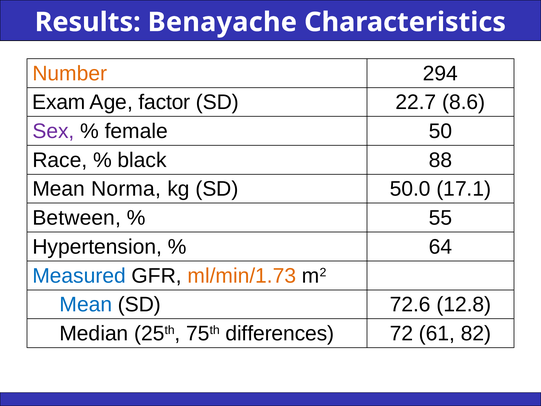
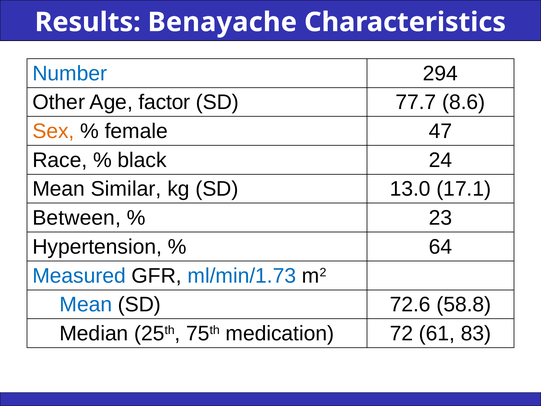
Number colour: orange -> blue (70, 73)
Exam: Exam -> Other (59, 102)
22.7: 22.7 -> 77.7 (416, 102)
Sex colour: purple -> orange (53, 131)
50: 50 -> 47 (441, 131)
88: 88 -> 24 (441, 160)
Norma: Norma -> Similar (126, 189)
50.0: 50.0 -> 13.0 (410, 189)
55: 55 -> 23 (441, 218)
ml/min/1.73 colour: orange -> blue (242, 276)
12.8: 12.8 -> 58.8 (464, 304)
differences: differences -> medication (280, 333)
82: 82 -> 83 (476, 333)
